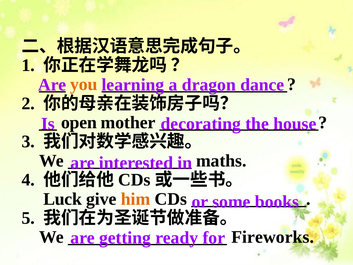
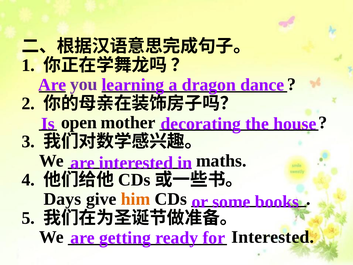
you colour: orange -> purple (84, 84)
Luck: Luck -> Days (62, 199)
Fireworks: Fireworks -> Interested (273, 237)
